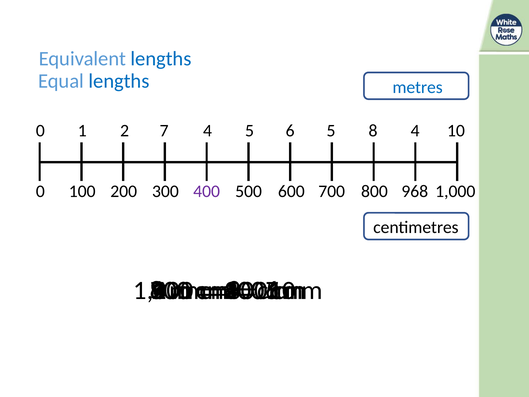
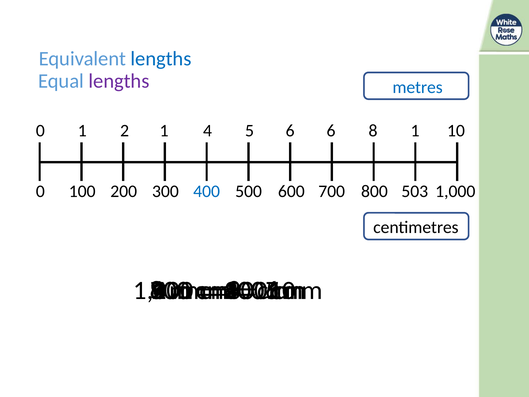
lengths colour: blue -> purple (119, 81)
2 7: 7 -> 1 (164, 131)
6 5: 5 -> 6 (331, 131)
8 4: 4 -> 1 (415, 131)
400 colour: purple -> blue (207, 191)
968: 968 -> 503 (415, 191)
